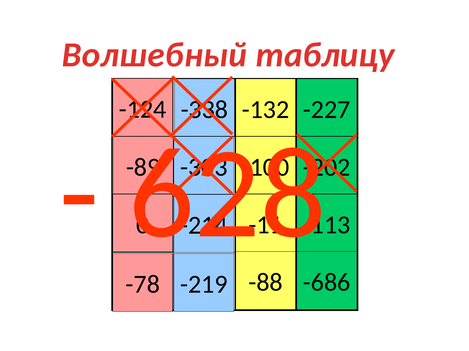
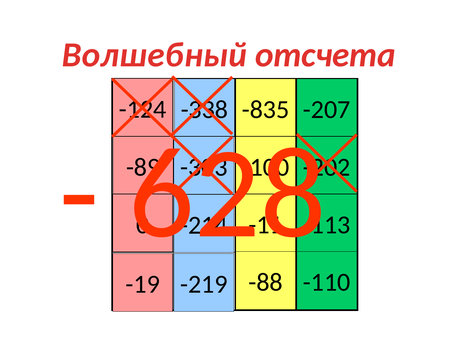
таблицу: таблицу -> отсчета (325, 55)
-132: -132 -> -835 (266, 110)
-227: -227 -> -207 (327, 110)
-686: -686 -> -110 (327, 283)
-78: -78 -> -19 (143, 285)
